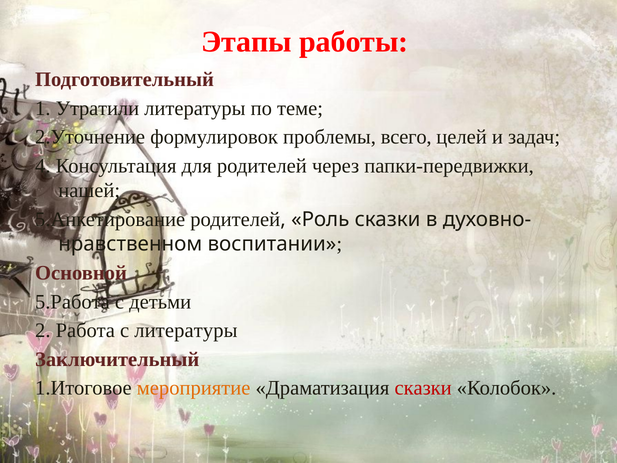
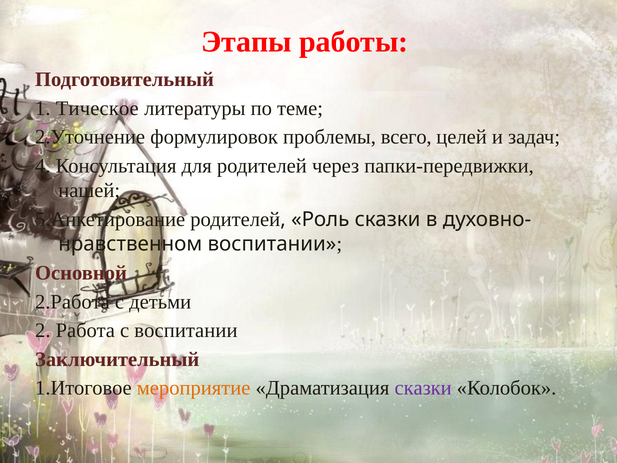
Утратили: Утратили -> Тическое (97, 108)
5.Работа: 5.Работа -> 2.Работа (72, 302)
с литературы: литературы -> воспитании (186, 330)
сказки colour: red -> purple (423, 388)
